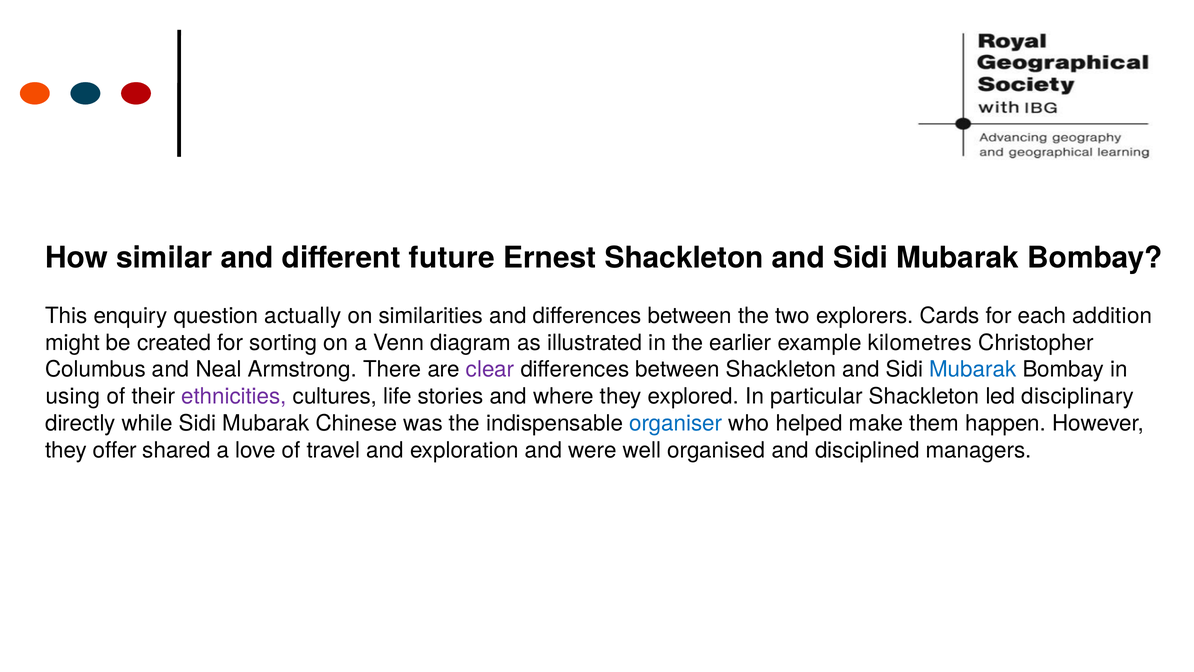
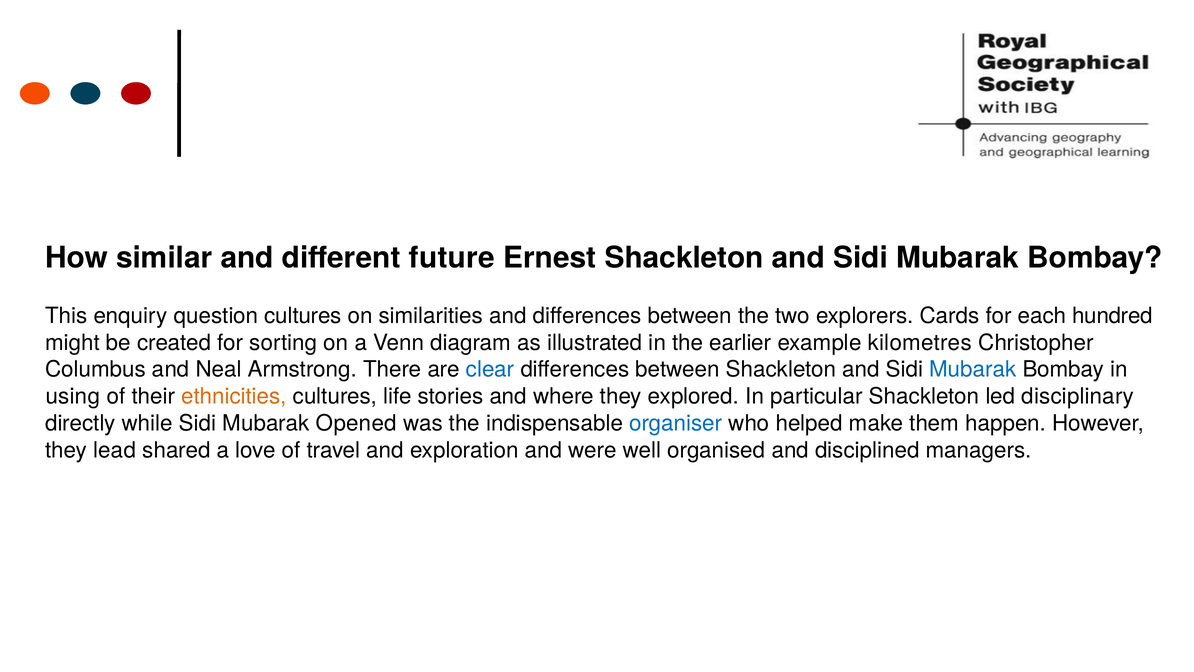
question actually: actually -> cultures (303, 316)
addition: addition -> hundred (1112, 316)
clear colour: purple -> blue (490, 369)
ethnicities colour: purple -> orange (234, 396)
Chinese: Chinese -> Opened (356, 423)
offer: offer -> lead (115, 450)
